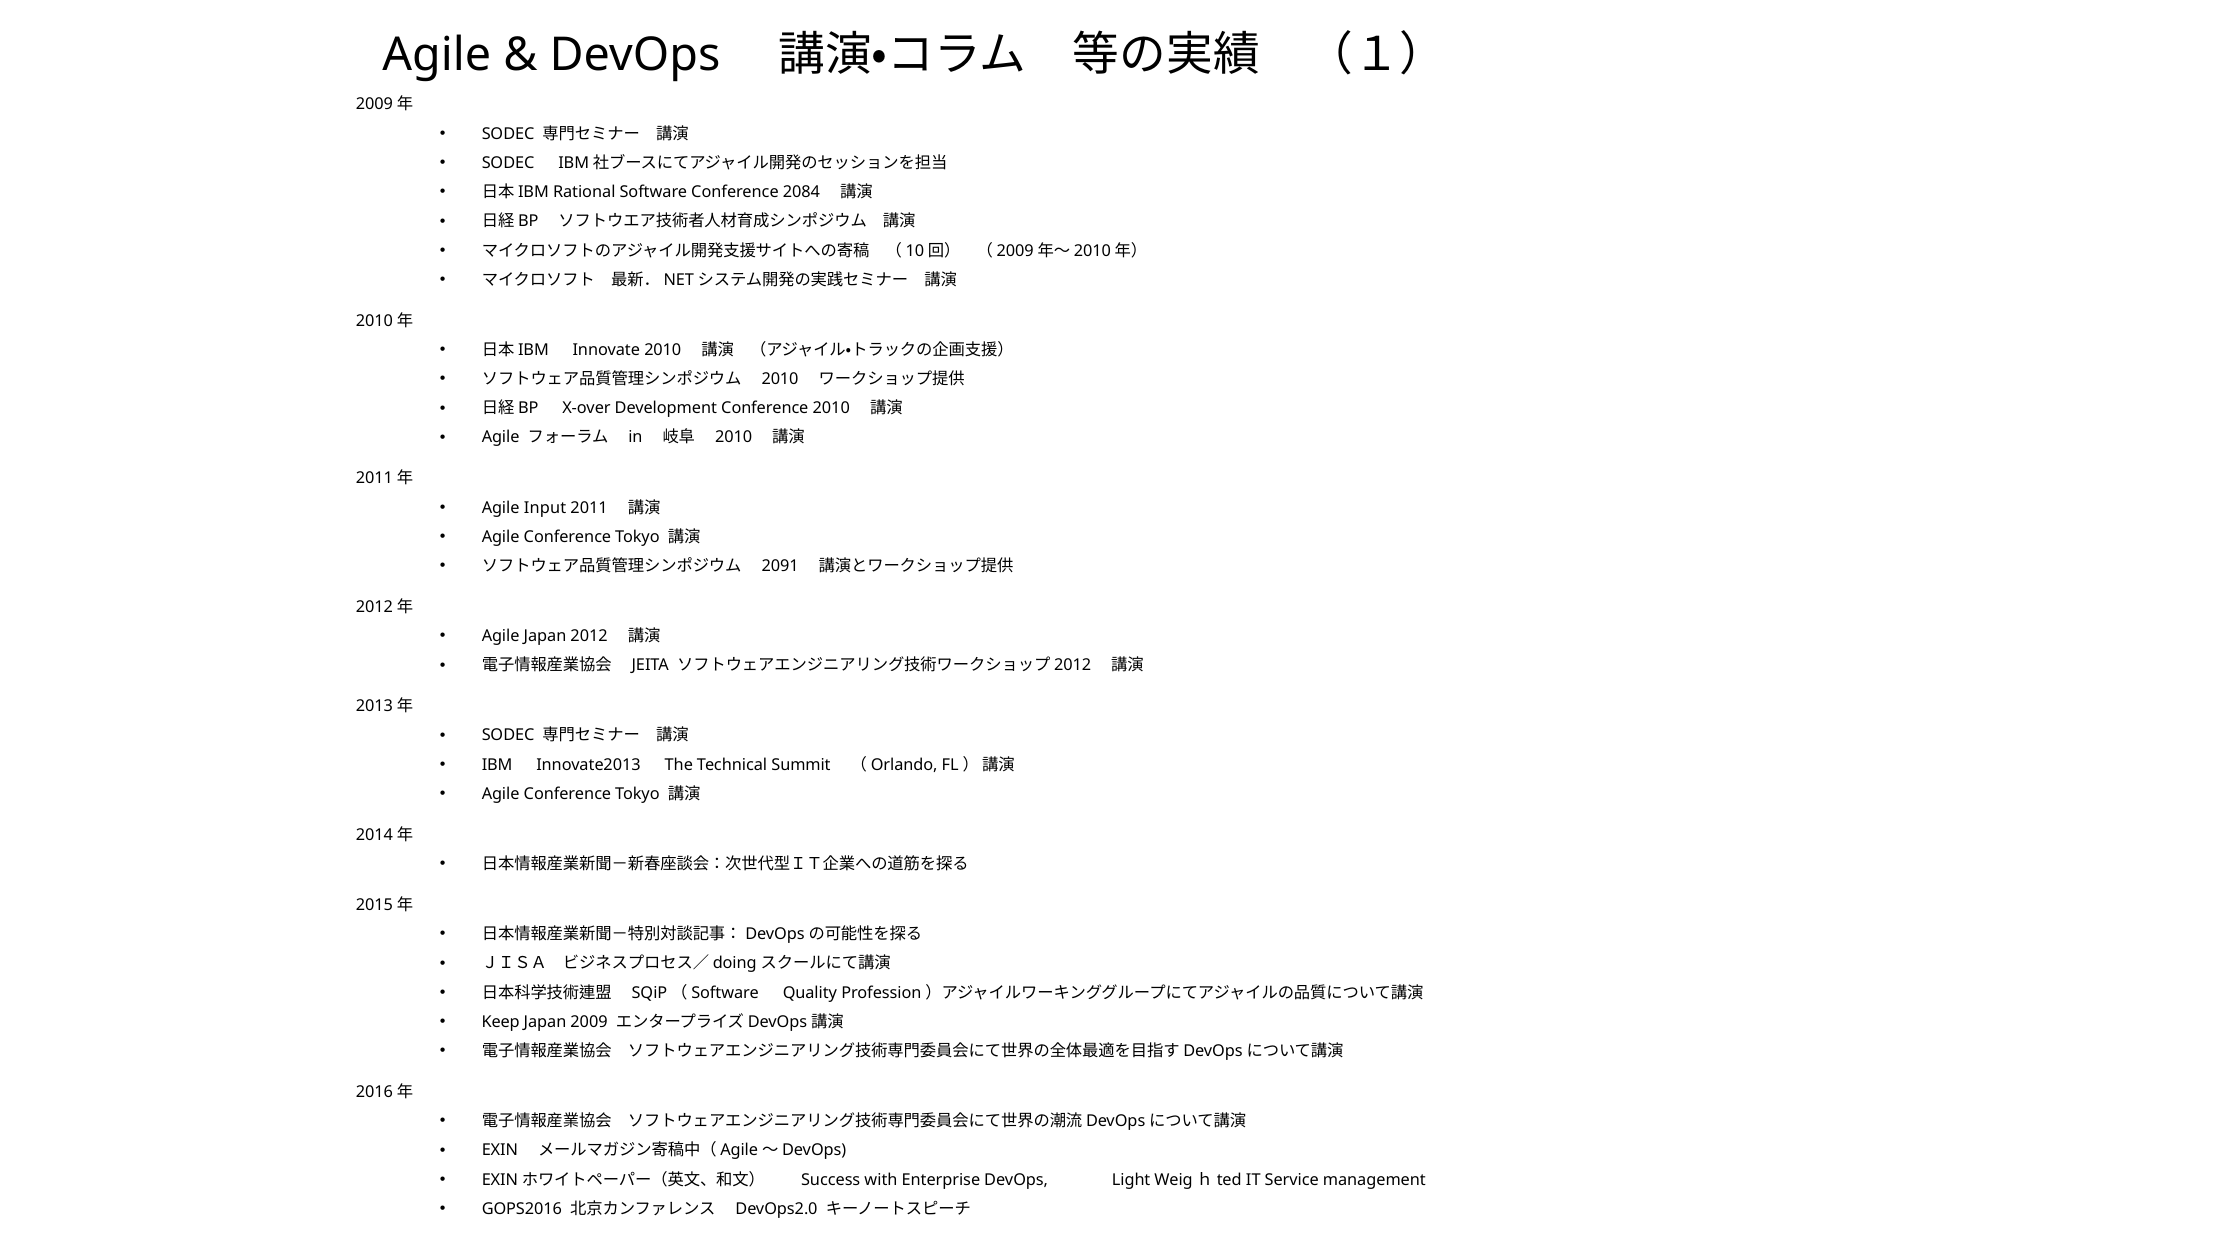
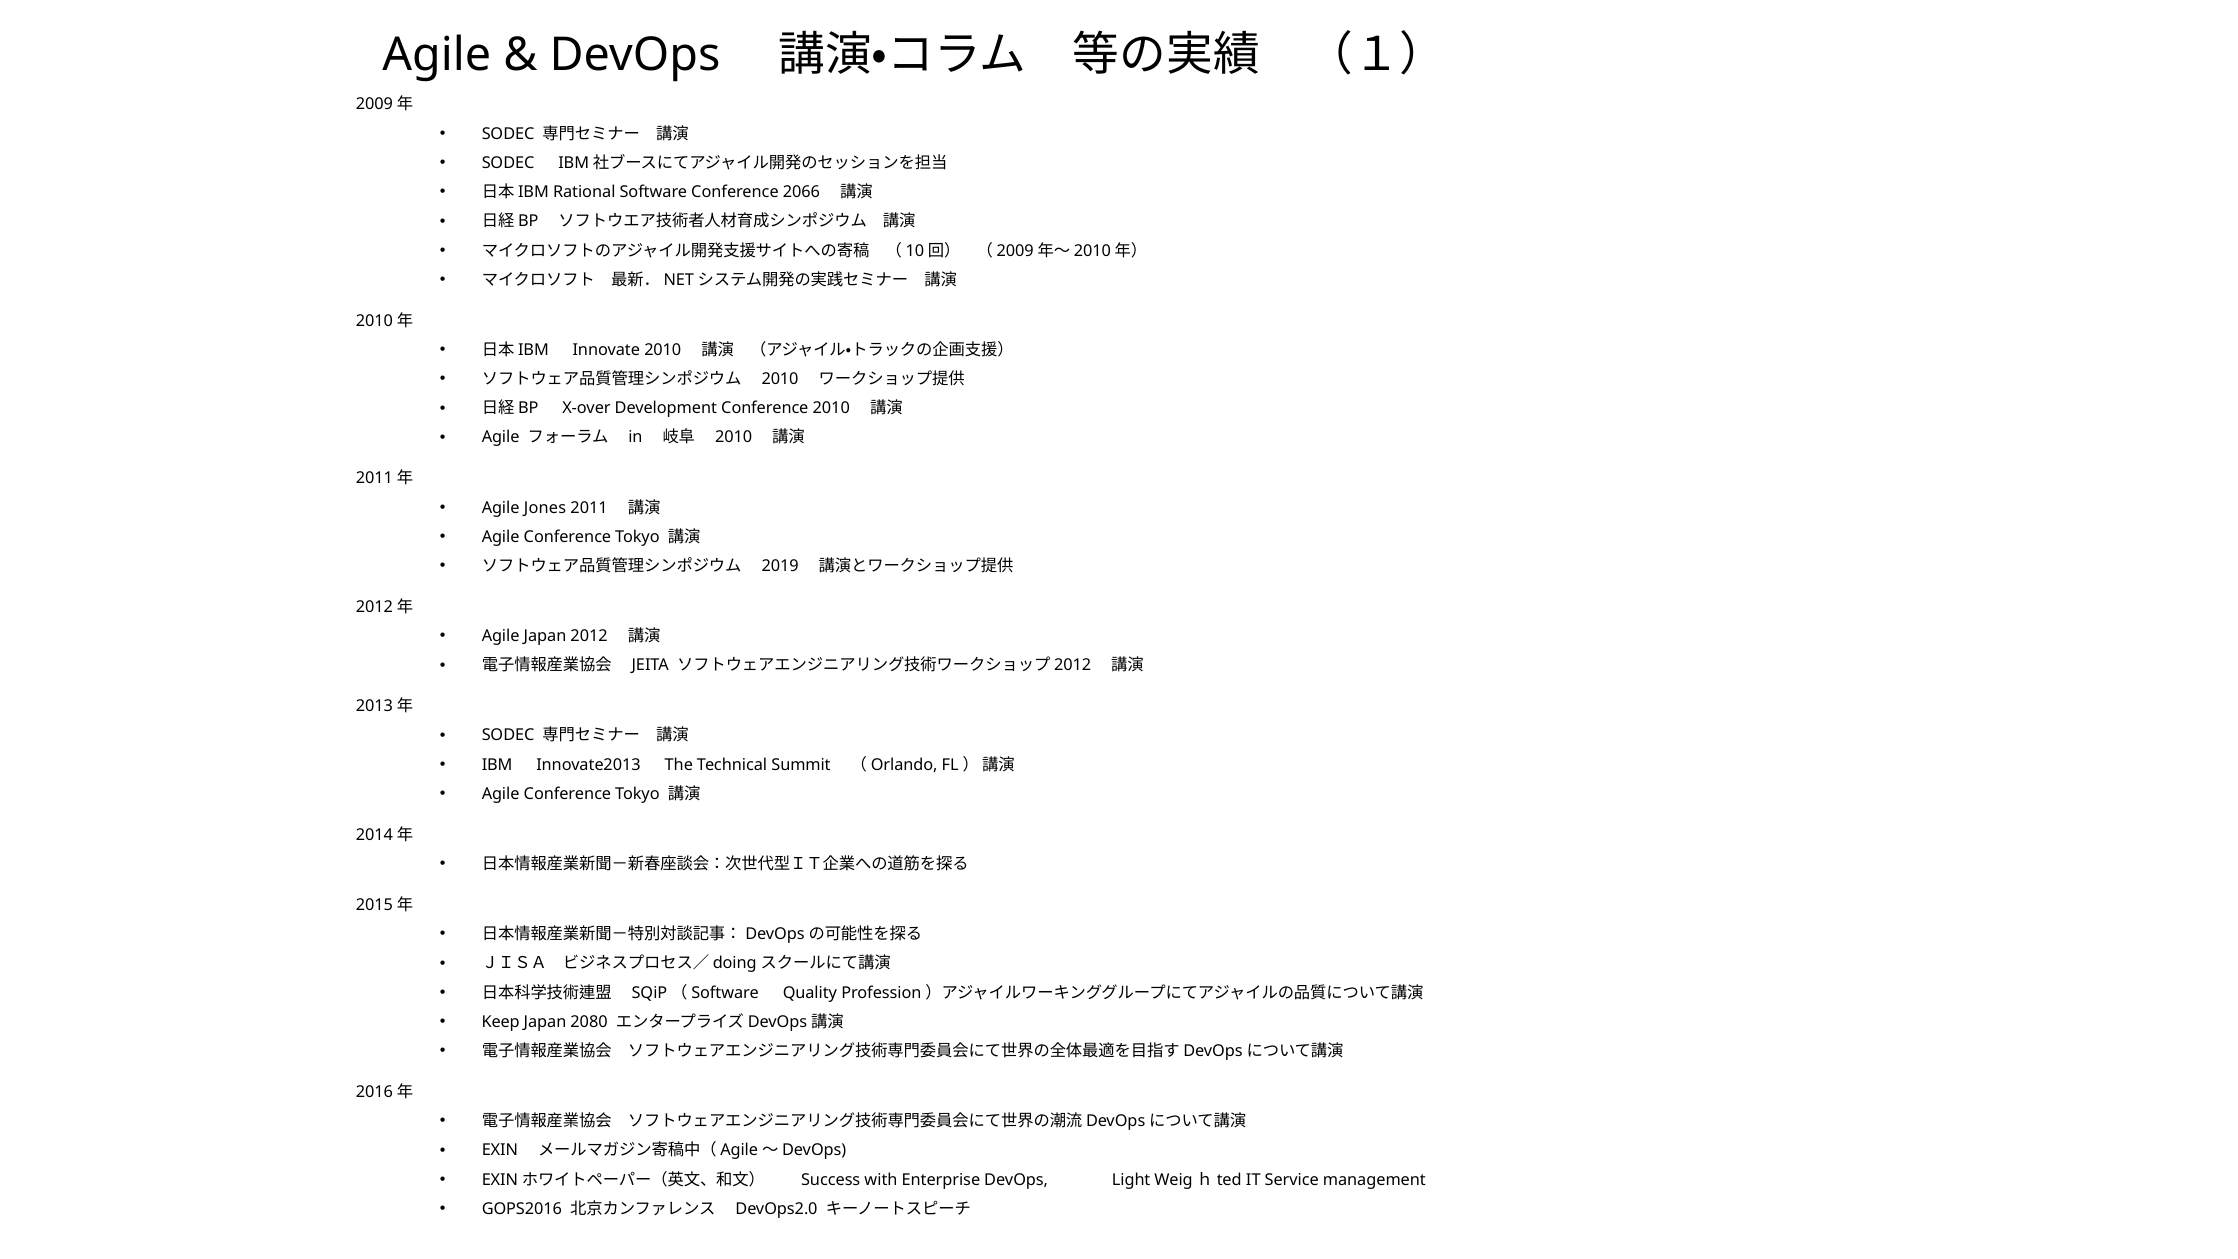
2084: 2084 -> 2066 (801, 192)
Input: Input -> Jones (545, 508)
2091: 2091 -> 2019 (780, 566)
2009: 2009 -> 2080 (589, 1022)
